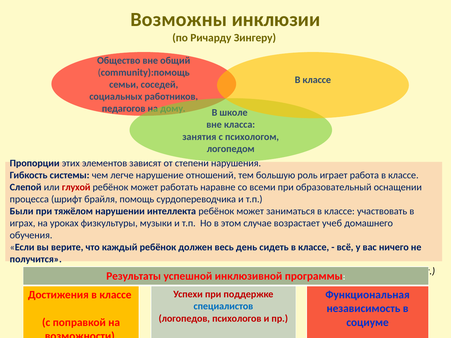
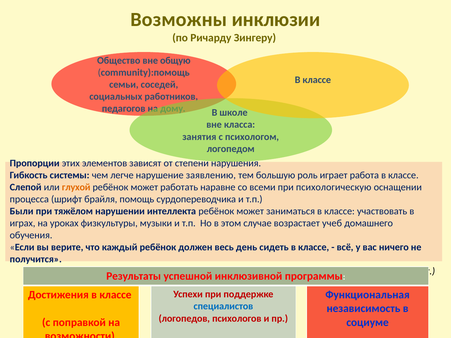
общий: общий -> общую (175, 61)
отношений: отношений -> заявлению (211, 175)
глухой colour: red -> orange (76, 187)
образовательный: образовательный -> психологическую (334, 187)
